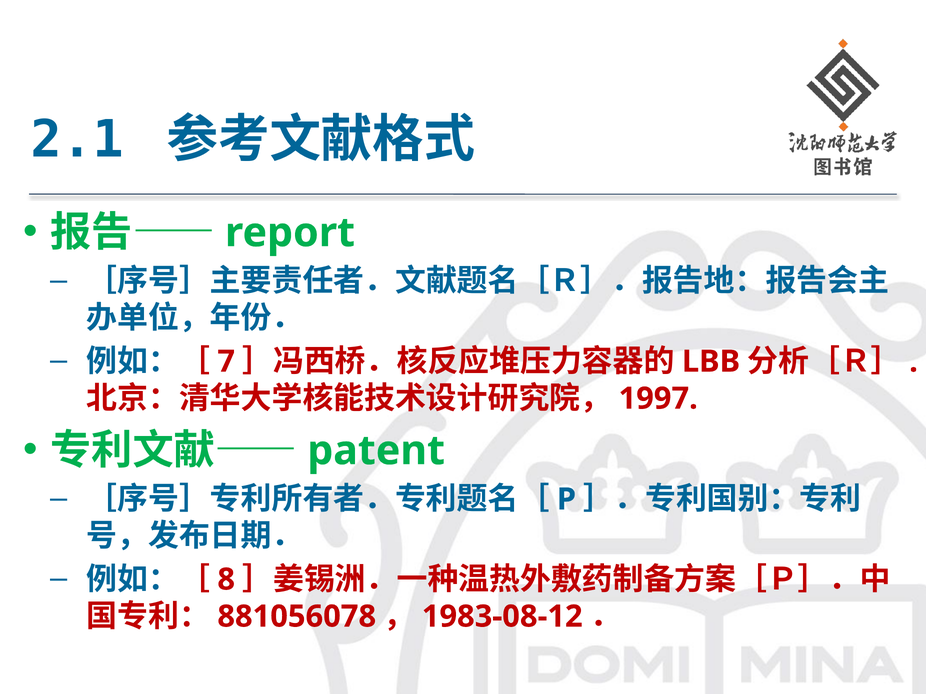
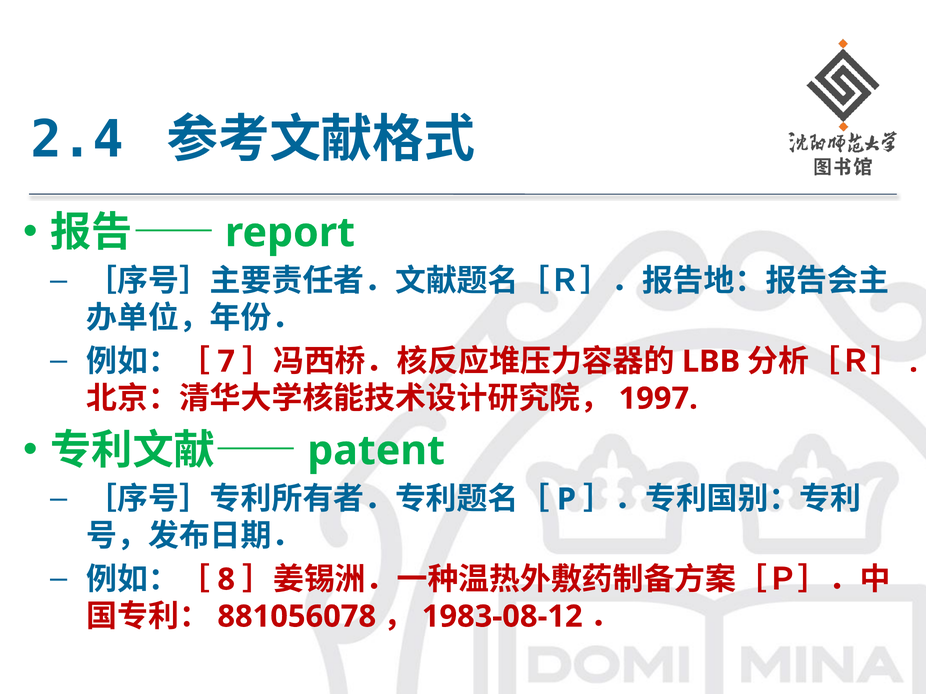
2.1: 2.1 -> 2.4 (77, 140)
